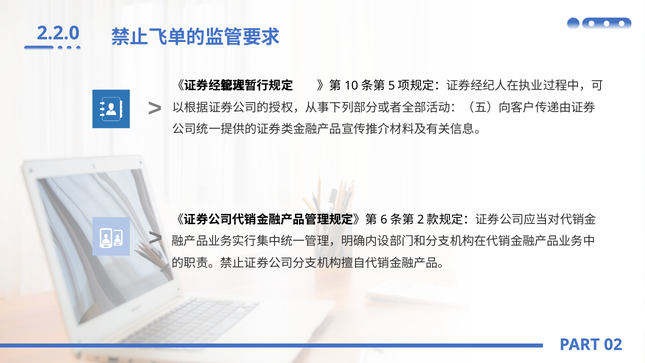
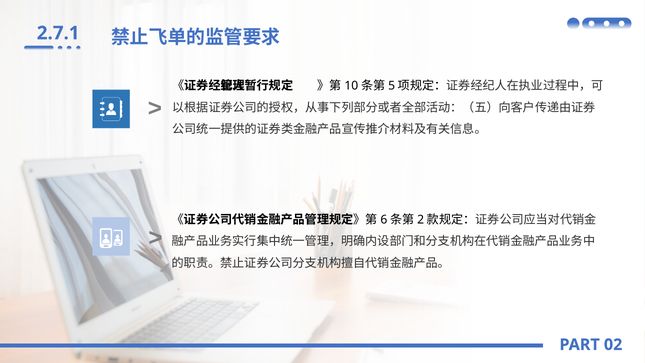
2.2.0: 2.2.0 -> 2.7.1 (58, 33)
